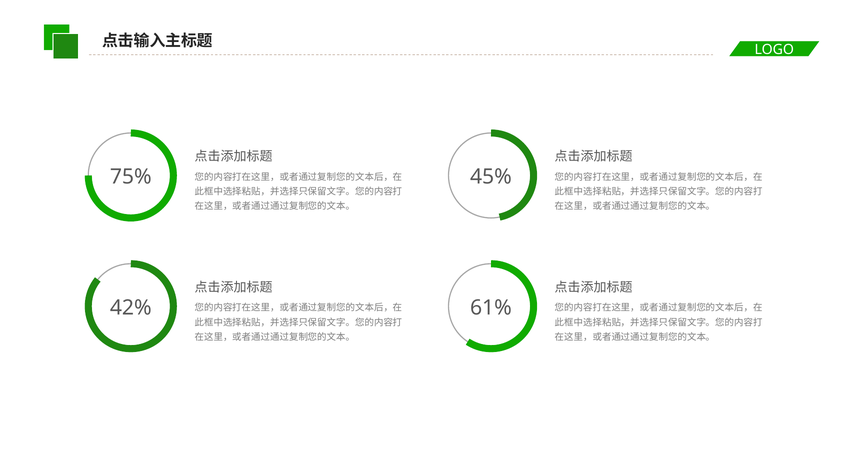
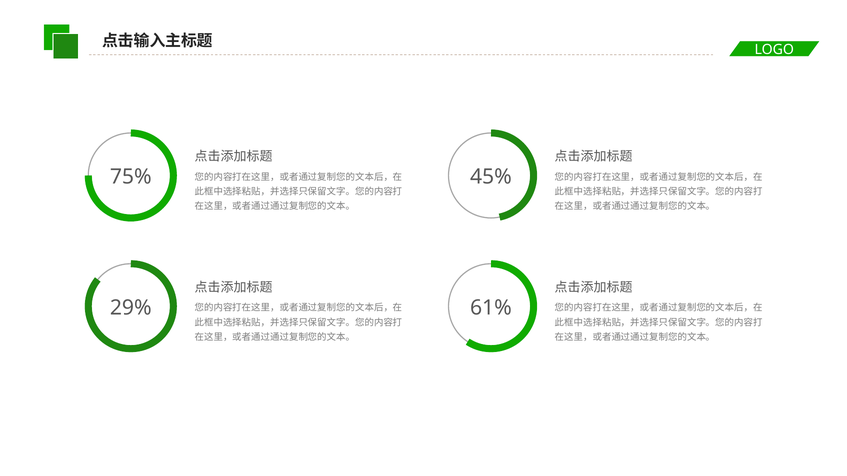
42%: 42% -> 29% (131, 308)
